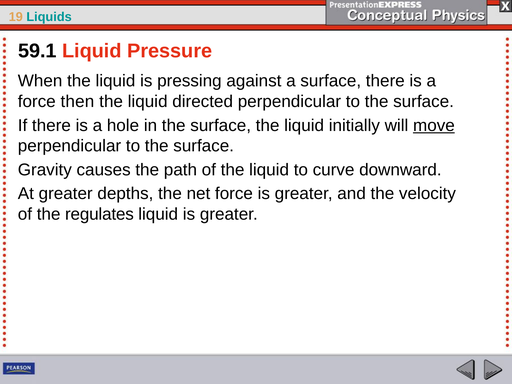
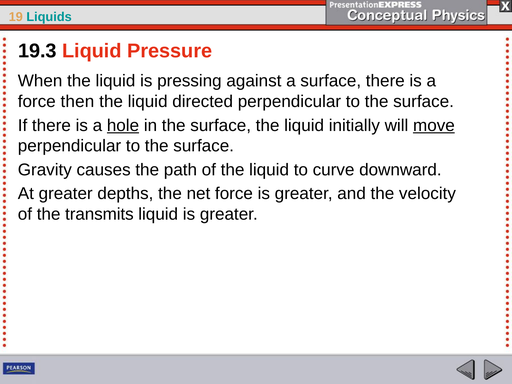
59.1: 59.1 -> 19.3 (37, 51)
hole underline: none -> present (123, 125)
regulates: regulates -> transmits (99, 214)
